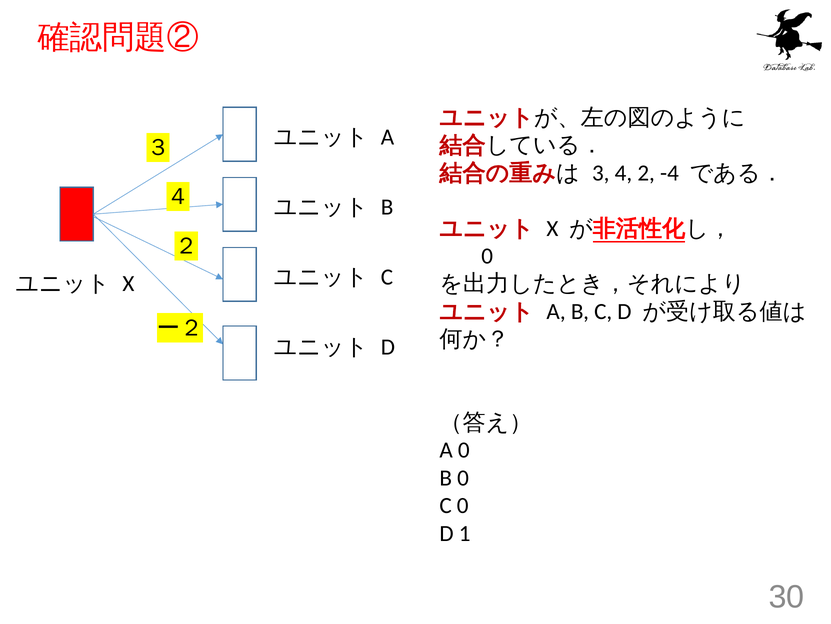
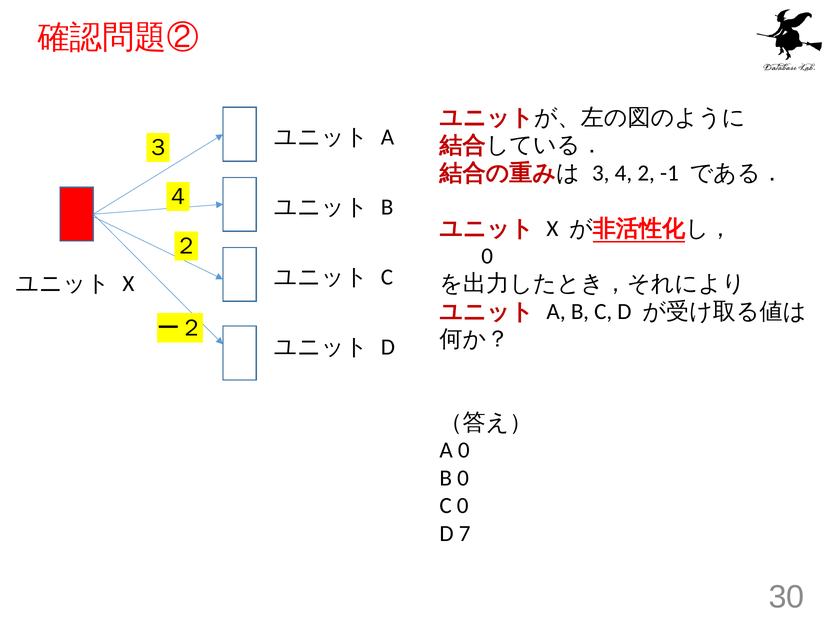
-4: -4 -> -1 (669, 173)
1: 1 -> 7 (465, 533)
